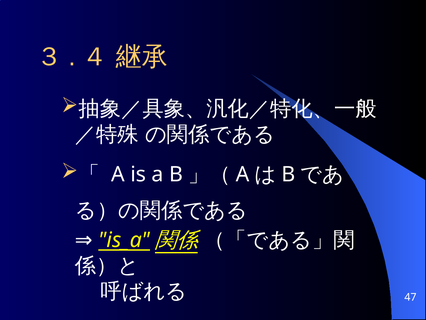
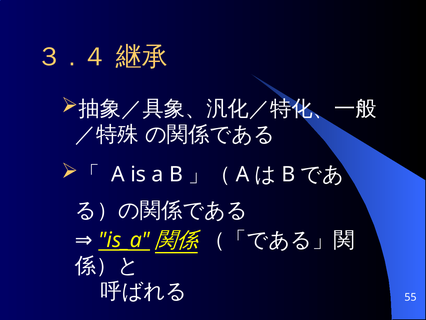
47: 47 -> 55 (410, 297)
